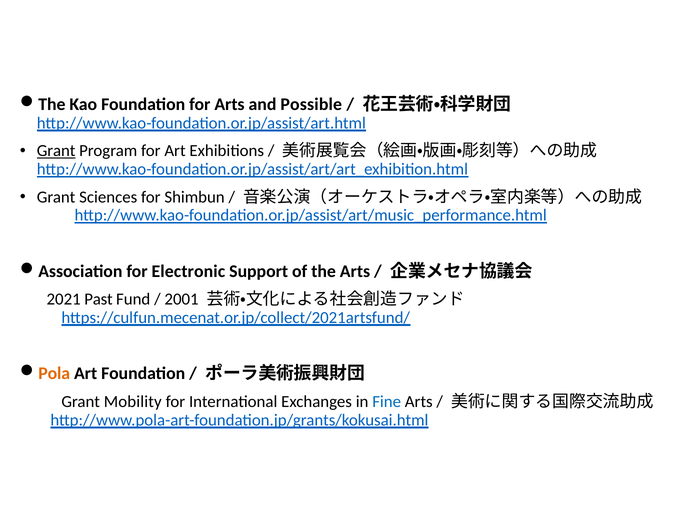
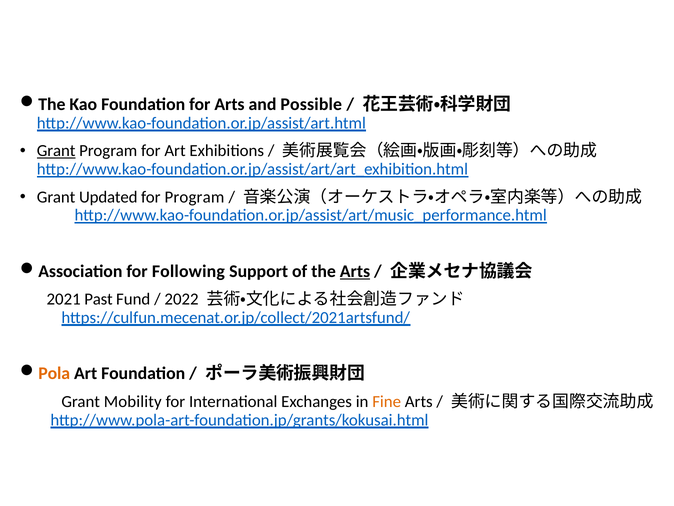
Sciences: Sciences -> Updated (108, 197)
for Shimbun: Shimbun -> Program (194, 197)
Electronic: Electronic -> Following (188, 271)
Arts underline: none -> present (355, 271)
2001: 2001 -> 2022 (182, 299)
Fine colour: blue -> orange (387, 401)
